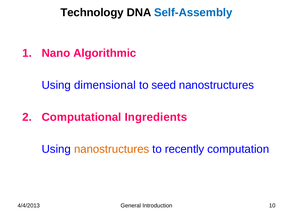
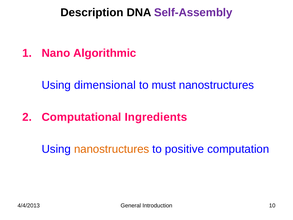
Technology: Technology -> Description (92, 13)
Self-Assembly colour: blue -> purple (193, 13)
seed: seed -> must (164, 85)
recently: recently -> positive (185, 149)
